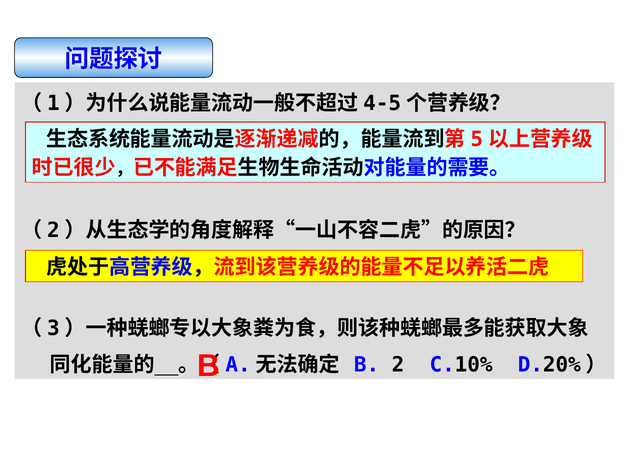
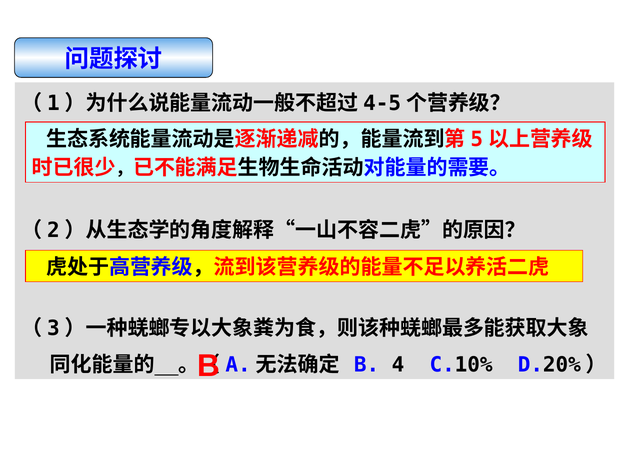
2: 2 -> 4 (398, 365)
